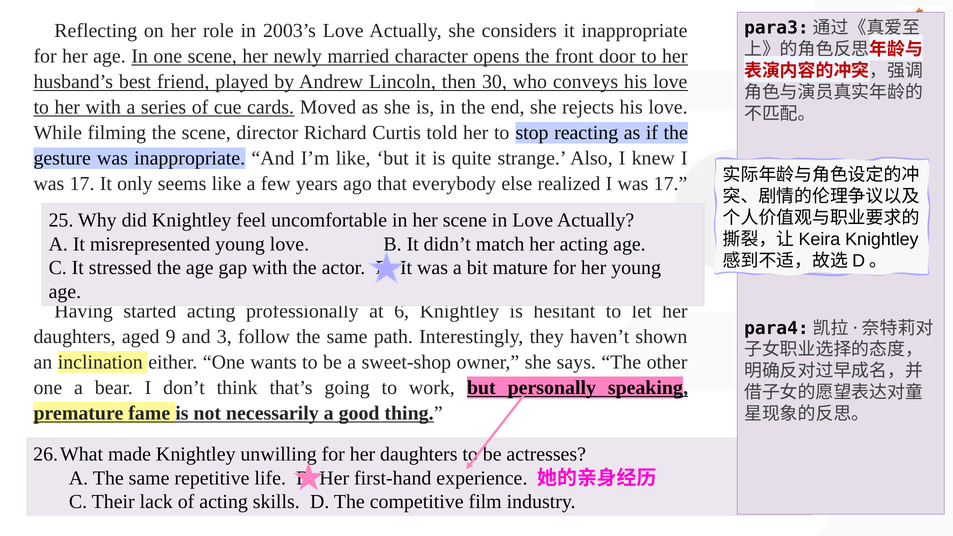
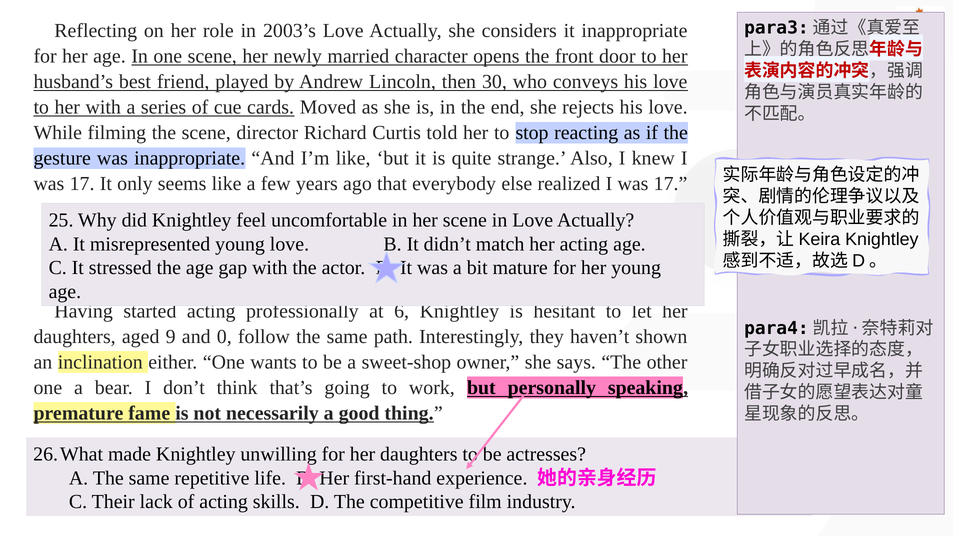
3: 3 -> 0 (224, 337)
